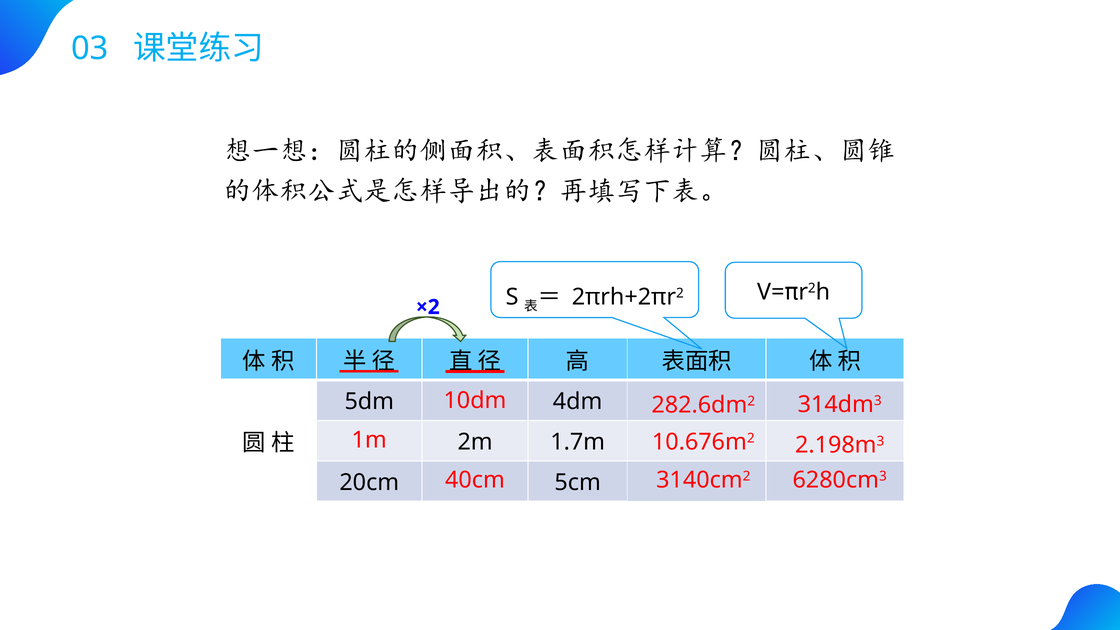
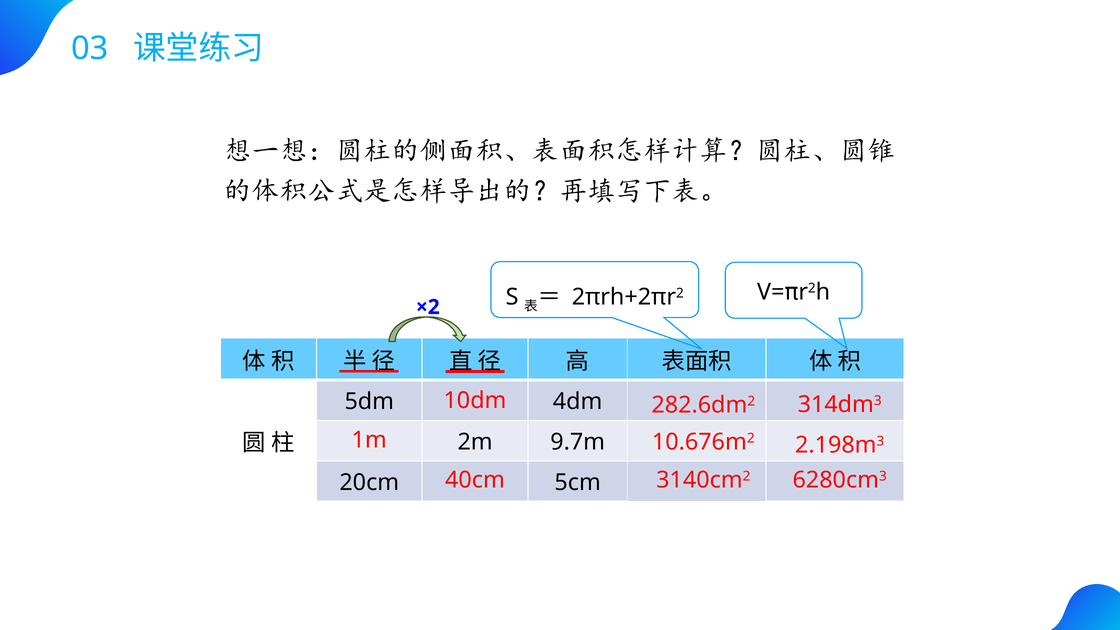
1.7m: 1.7m -> 9.7m (578, 442)
